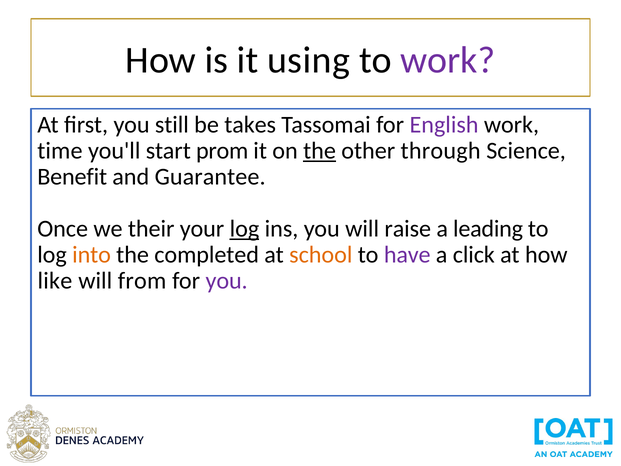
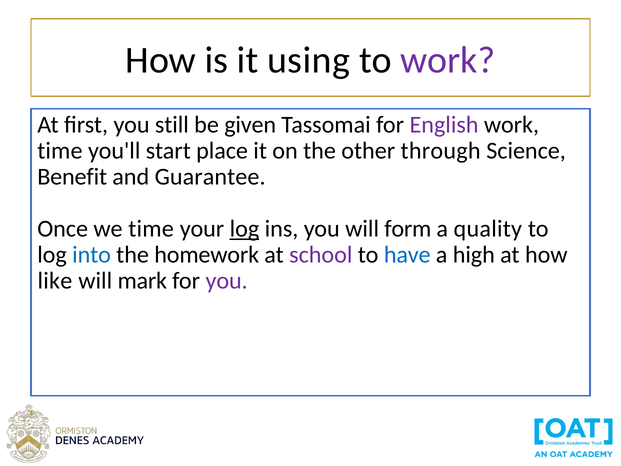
takes: takes -> given (250, 125)
prom: prom -> place (222, 151)
the underline: present -> none (320, 151)
we their: their -> time (151, 229)
raise: raise -> form (408, 229)
leading: leading -> quality (488, 229)
into colour: orange -> blue (92, 255)
completed: completed -> homework (207, 255)
school colour: orange -> purple (321, 255)
have colour: purple -> blue (407, 255)
click: click -> high (474, 255)
from: from -> mark (142, 281)
